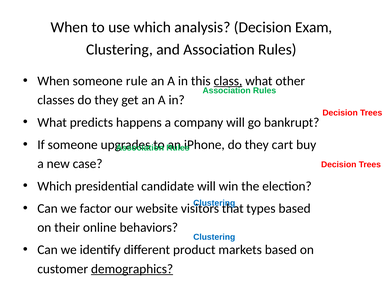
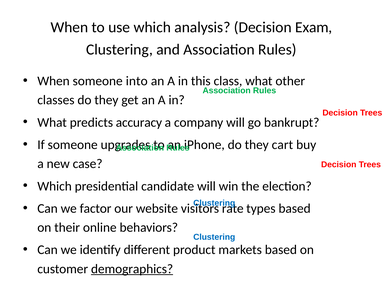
rule: rule -> into (137, 81)
class underline: present -> none (228, 81)
happens: happens -> accuracy (139, 122)
that: that -> rate (233, 209)
